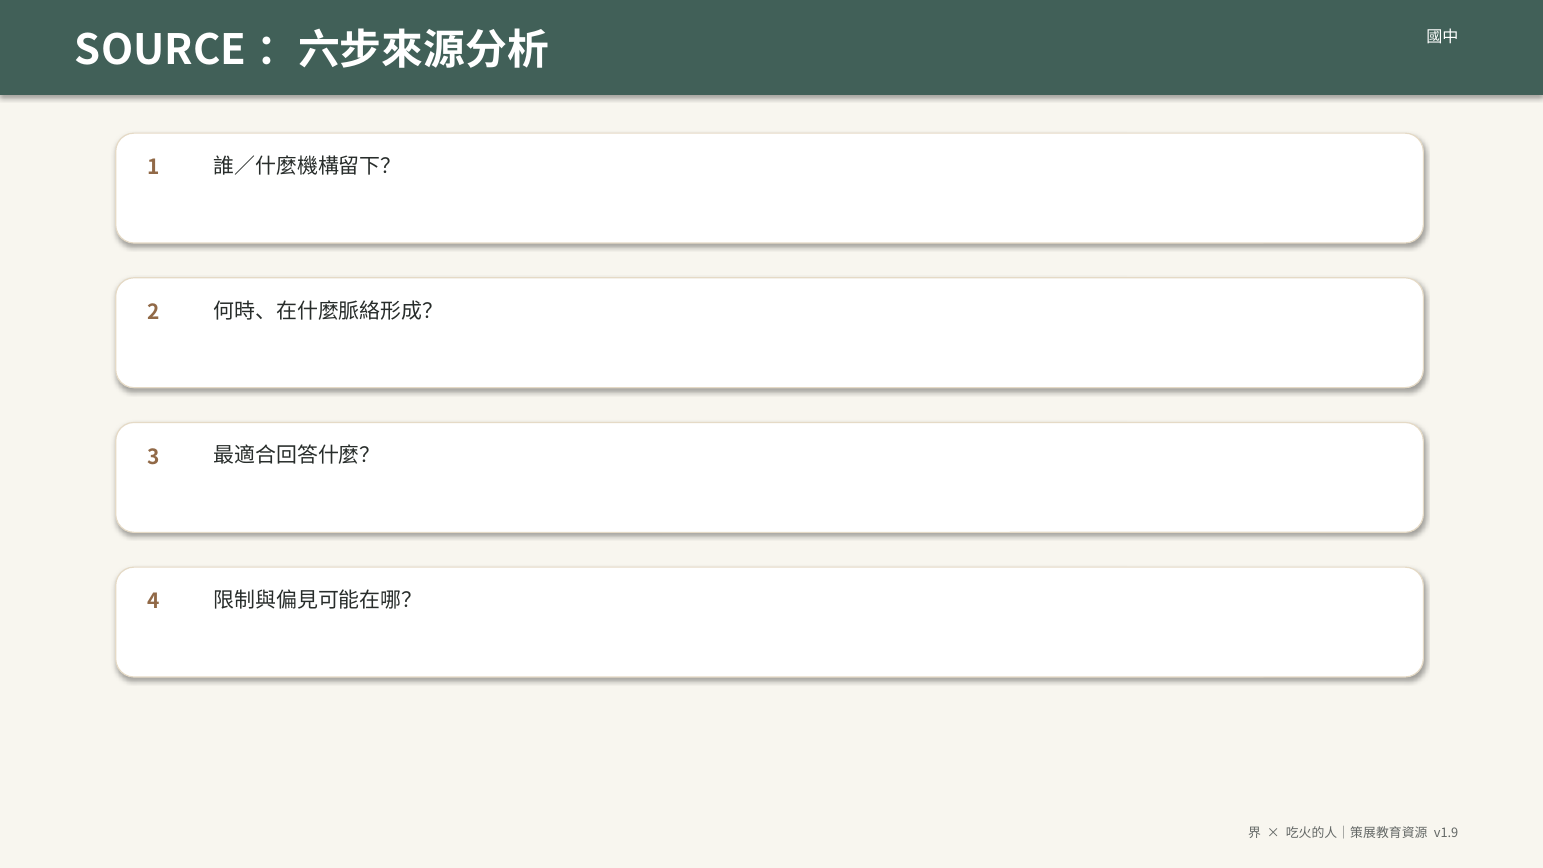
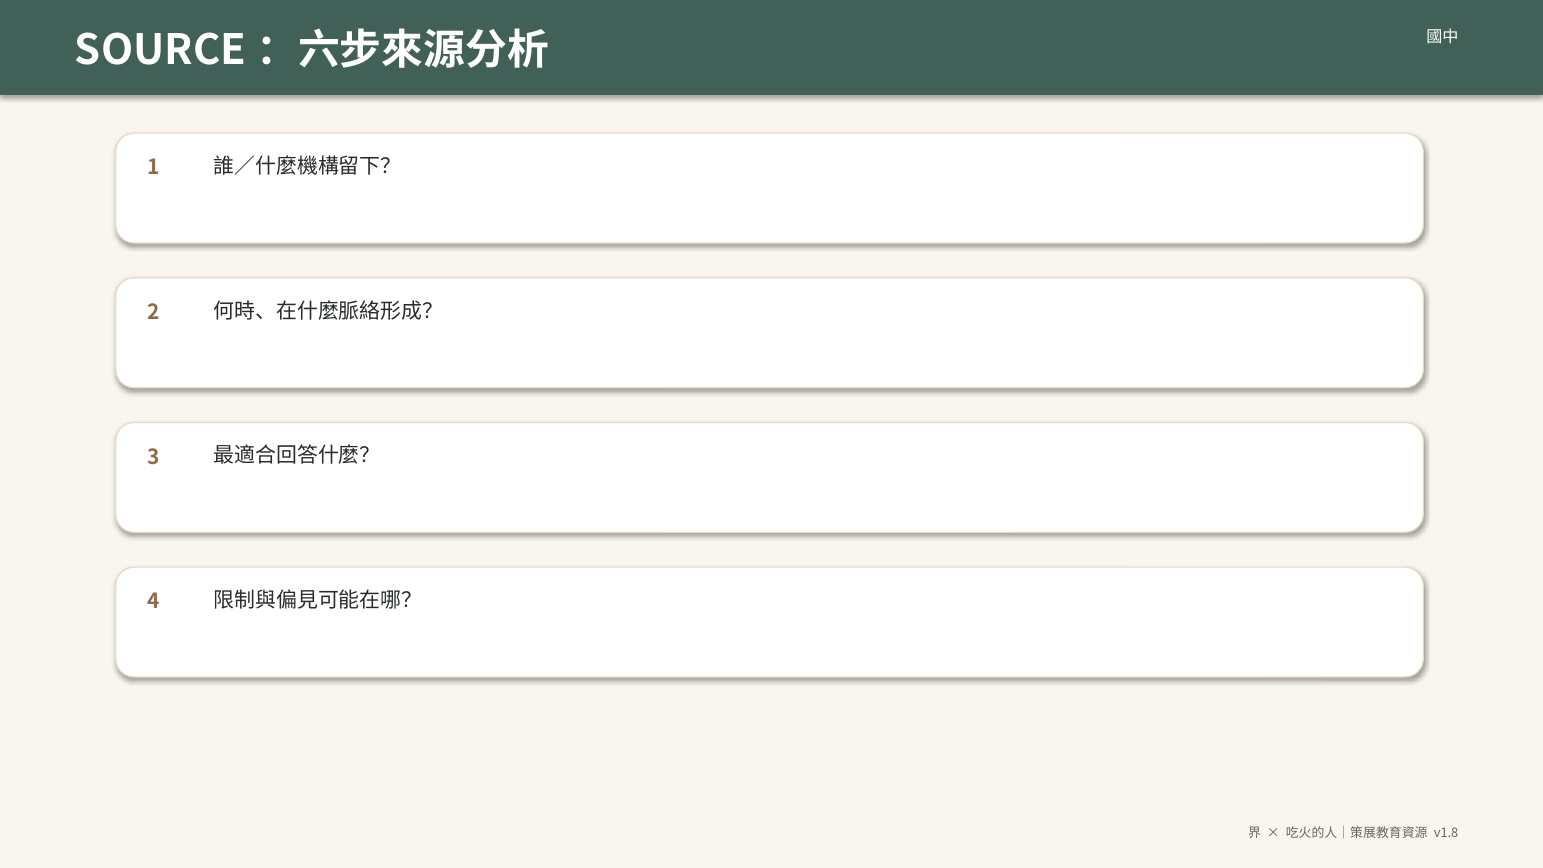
v1.9: v1.9 -> v1.8 (1446, 834)
